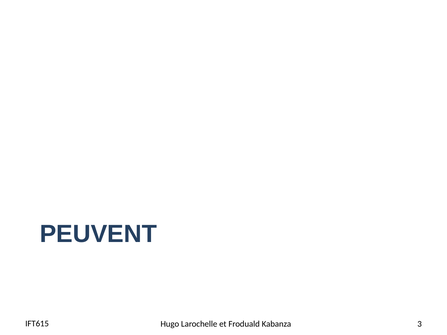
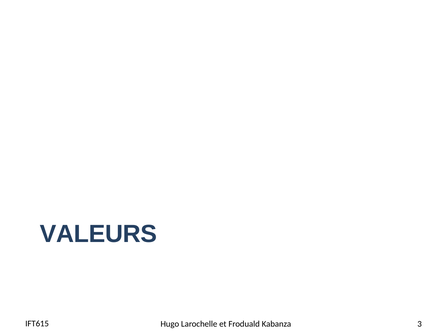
PEUVENT: PEUVENT -> VALEURS (98, 234)
